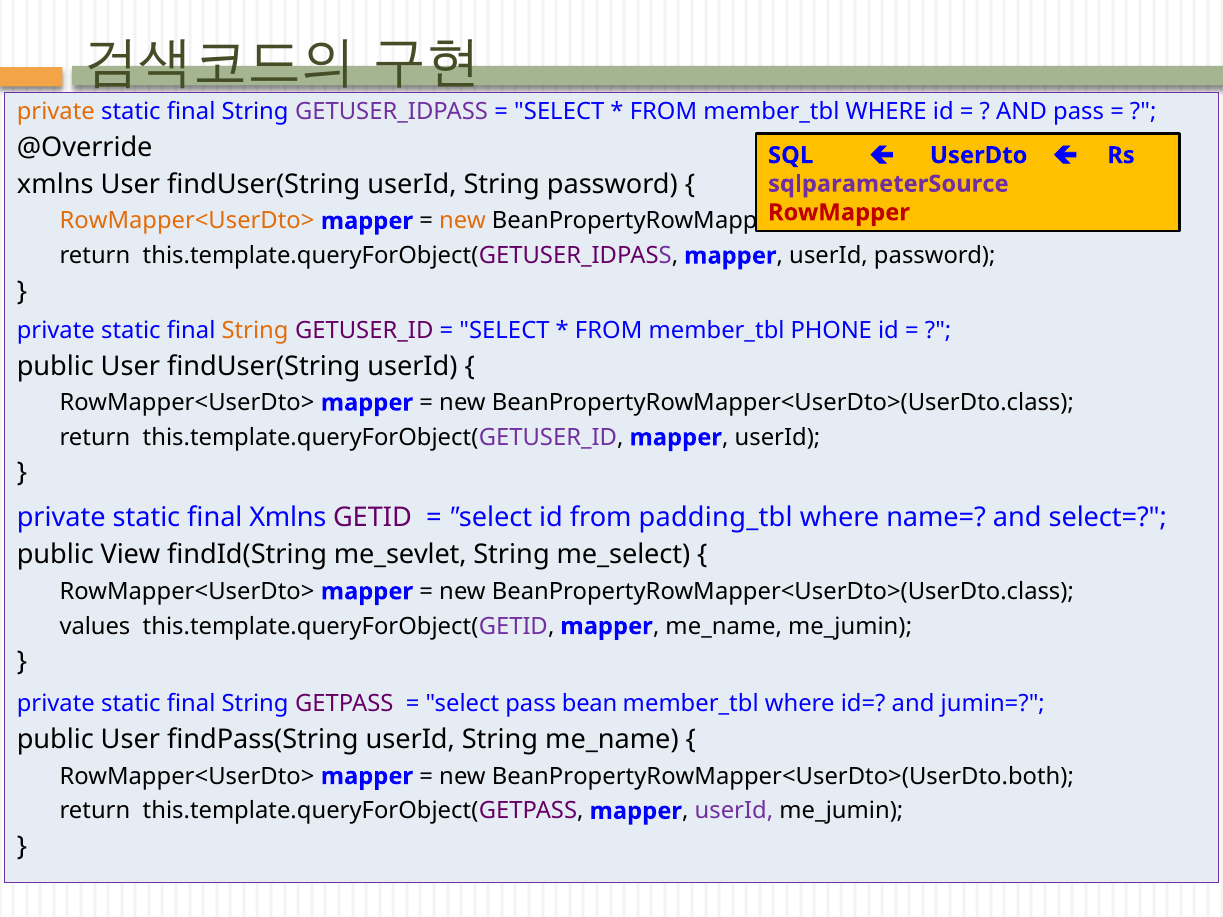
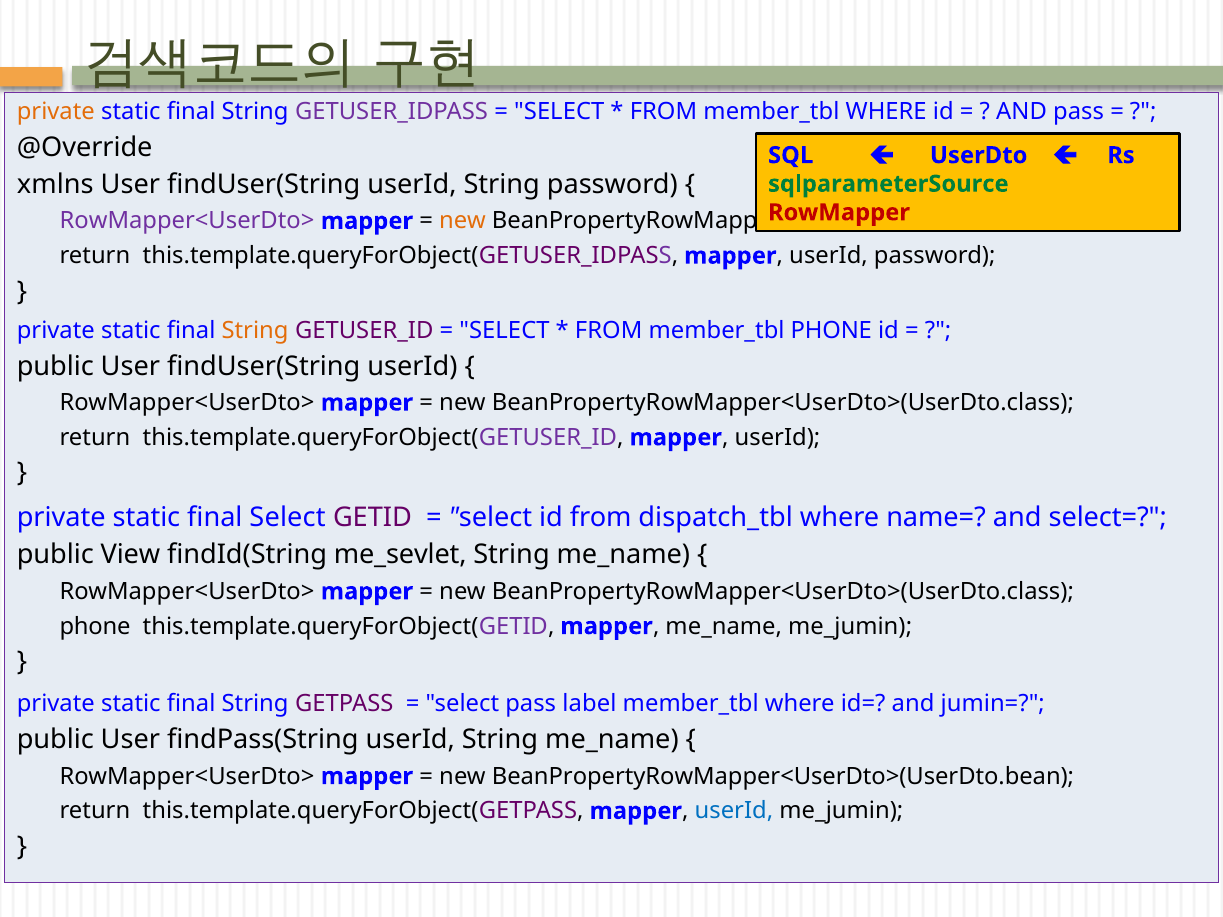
sqlparameterSource colour: purple -> green (888, 184)
RowMapper<UserDto> colour: orange -> purple (187, 221)
final Xmlns: Xmlns -> Select (288, 518)
padding_tbl: padding_tbl -> dispatch_tbl (716, 518)
me_select: me_select -> me_name (623, 555)
values: values -> phone (95, 626)
bean: bean -> label (589, 704)
BeanPropertyRowMapper<UserDto>(UserDto.both: BeanPropertyRowMapper<UserDto>(UserDto.both -> BeanPropertyRowMapper<UserDto>(UserDto.bean (783, 776)
userId colour: purple -> blue (734, 811)
